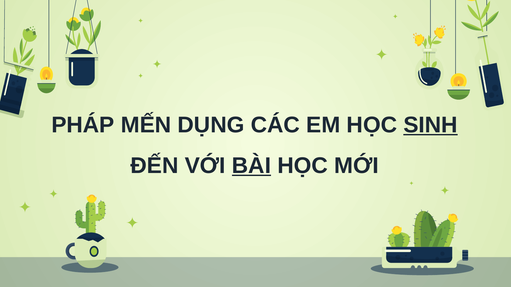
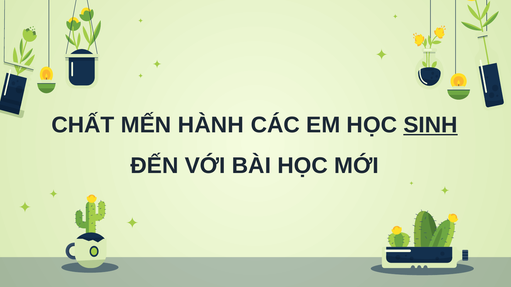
PHÁP: PHÁP -> CHẤT (83, 125)
DỤNG: DỤNG -> HÀNH (211, 125)
BÀI underline: present -> none (251, 166)
